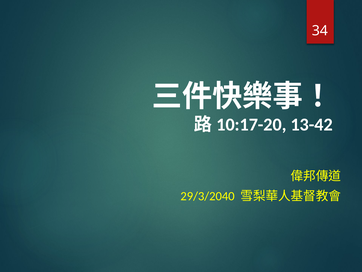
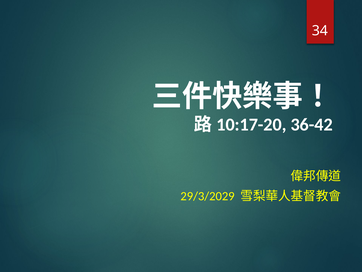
13-42: 13-42 -> 36-42 (312, 124)
29/3/2040: 29/3/2040 -> 29/3/2029 (208, 196)
